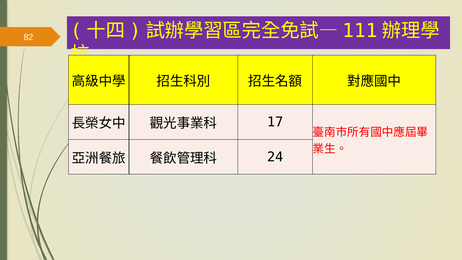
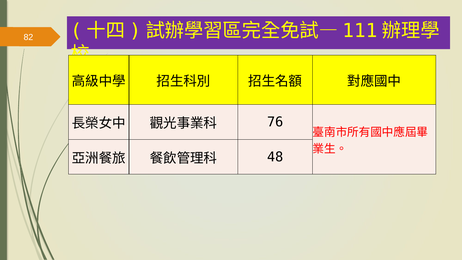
17: 17 -> 76 (275, 122)
24: 24 -> 48 (275, 157)
